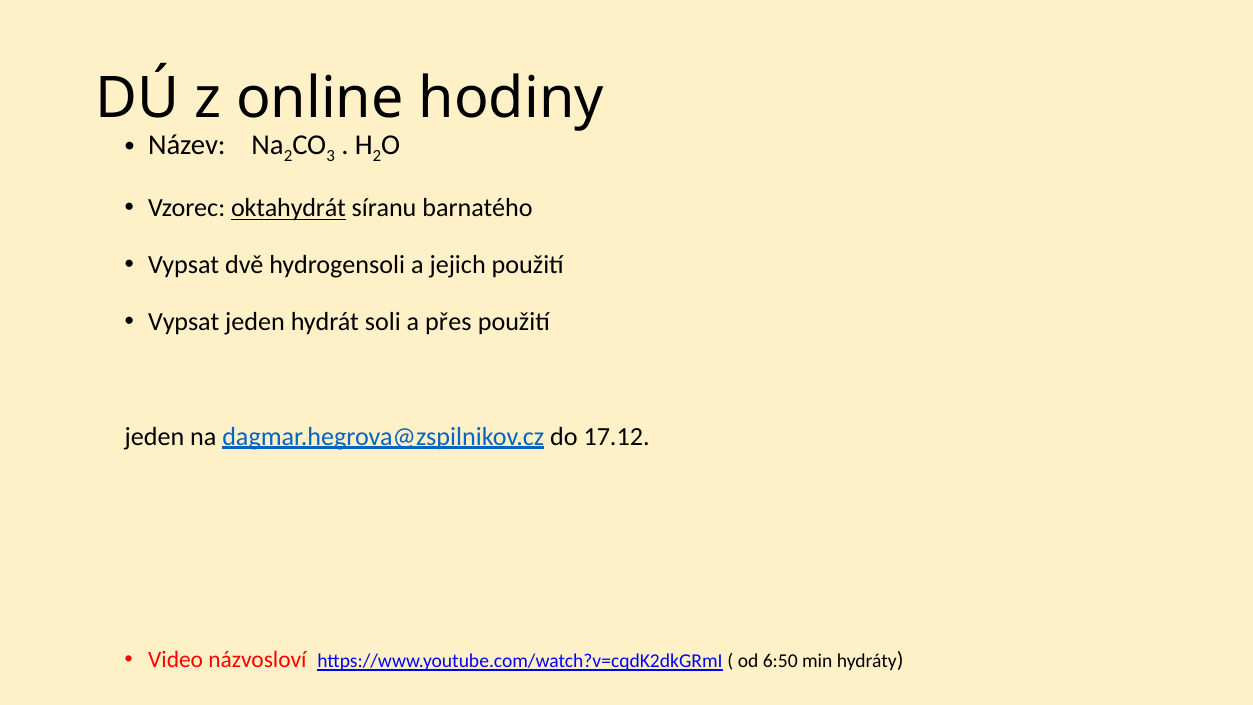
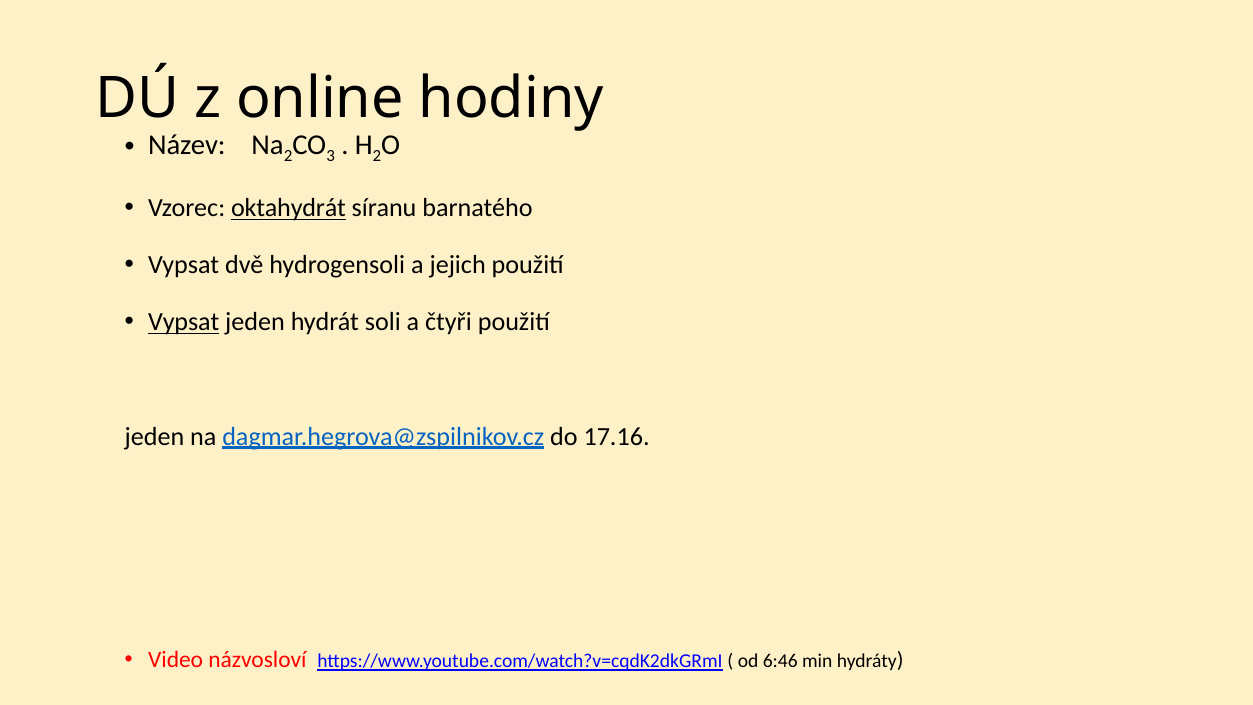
Vypsat underline: none -> present (184, 322)
přes: přes -> čtyři (448, 322)
17.12: 17.12 -> 17.16 (617, 436)
6:50: 6:50 -> 6:46 (780, 661)
